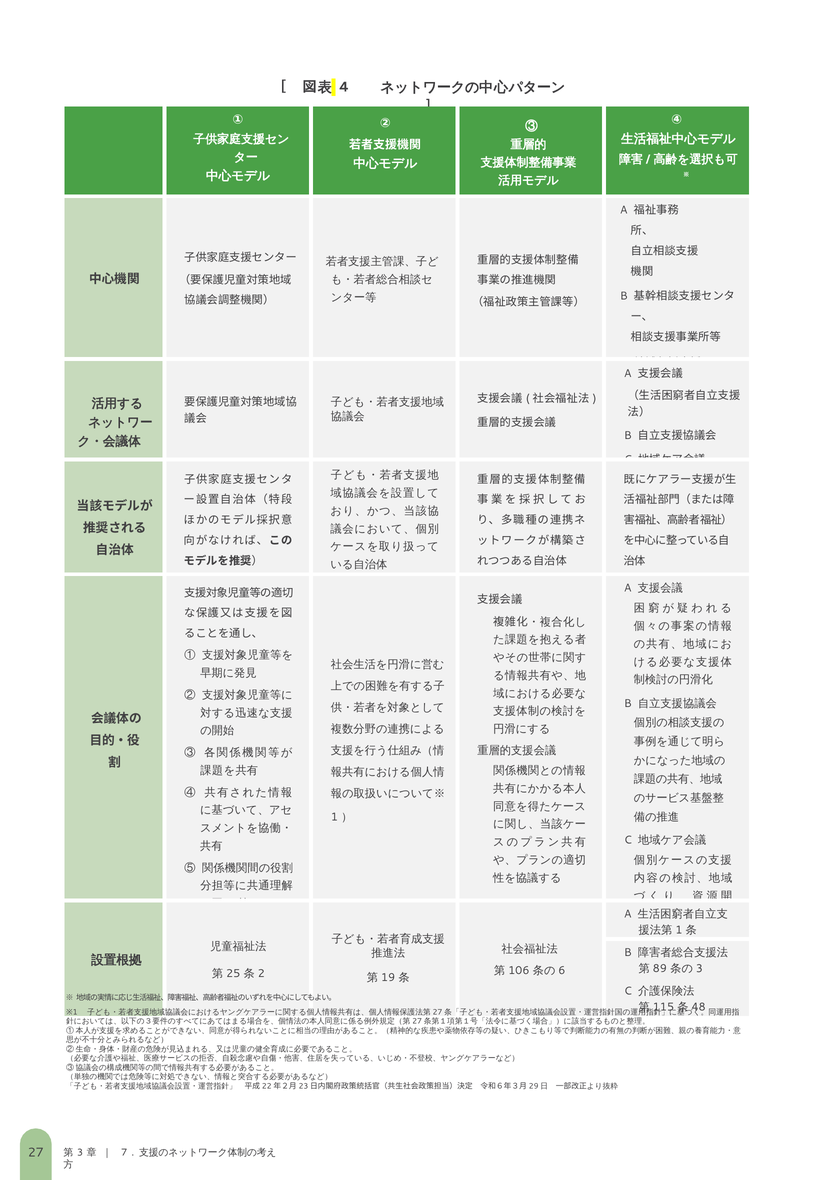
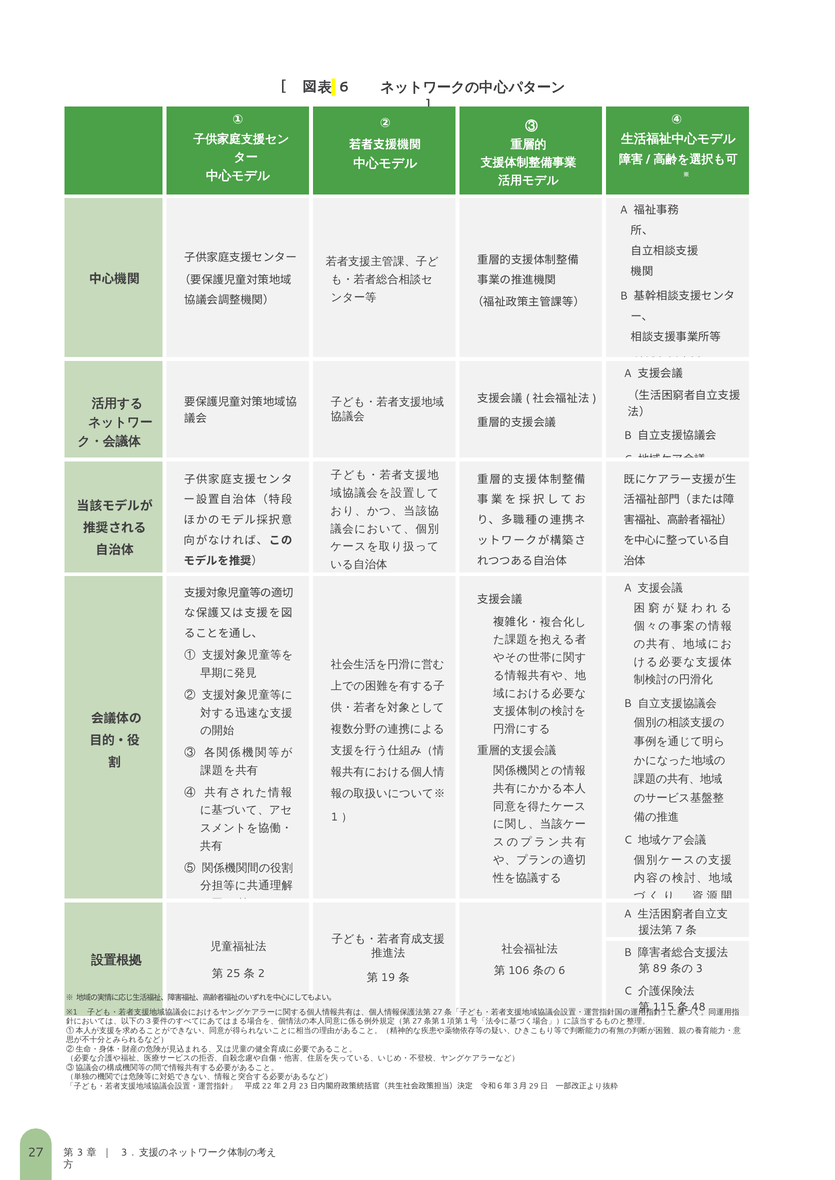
4: 4 -> 6 (344, 87)
1: 1 -> 7 (679, 931)
7: 7 -> 3 (124, 1154)
